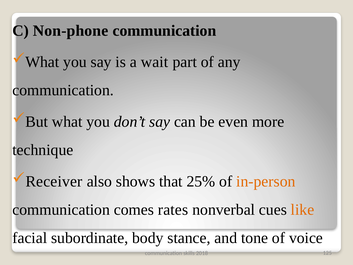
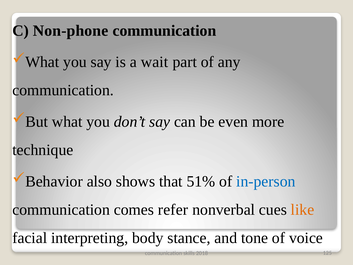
Receiver: Receiver -> Behavior (54, 181)
25%: 25% -> 51% (201, 181)
in-person colour: orange -> blue (266, 181)
rates: rates -> refer (173, 210)
subordinate: subordinate -> interpreting (90, 238)
